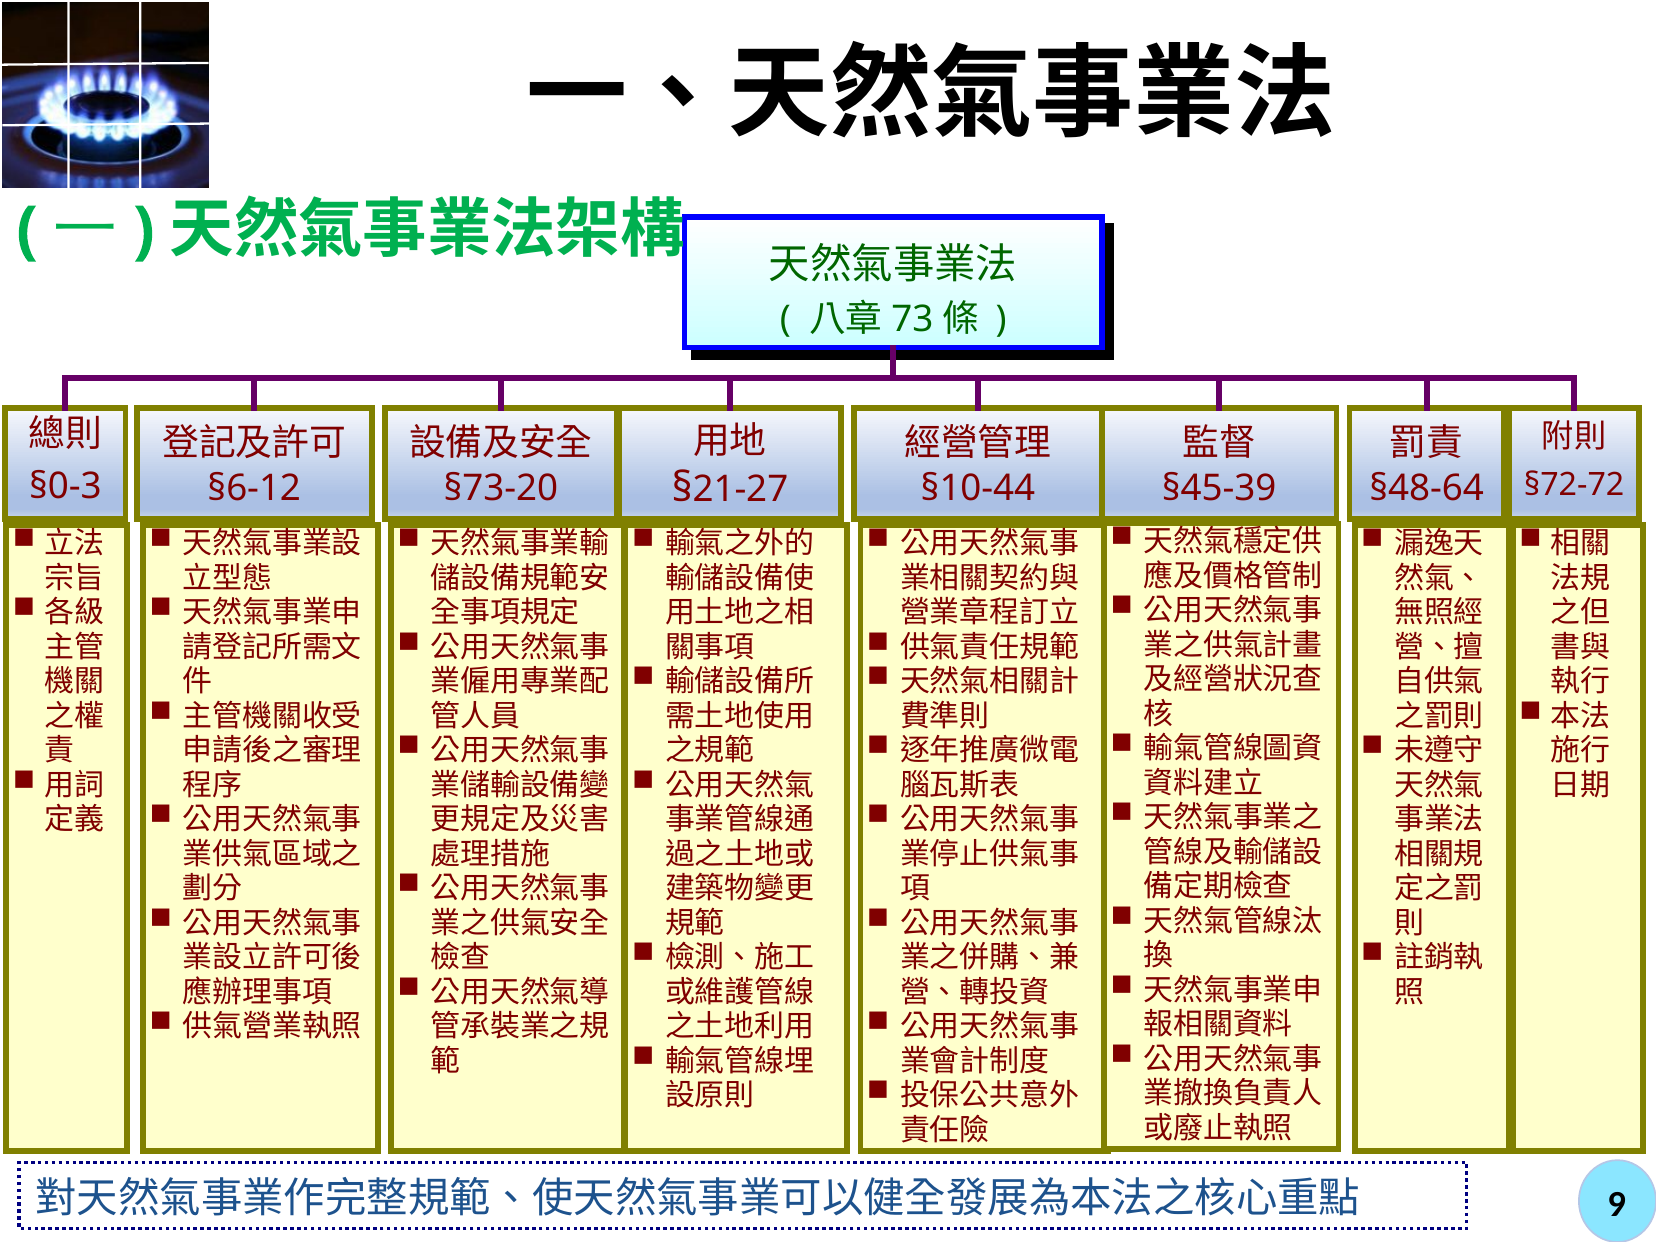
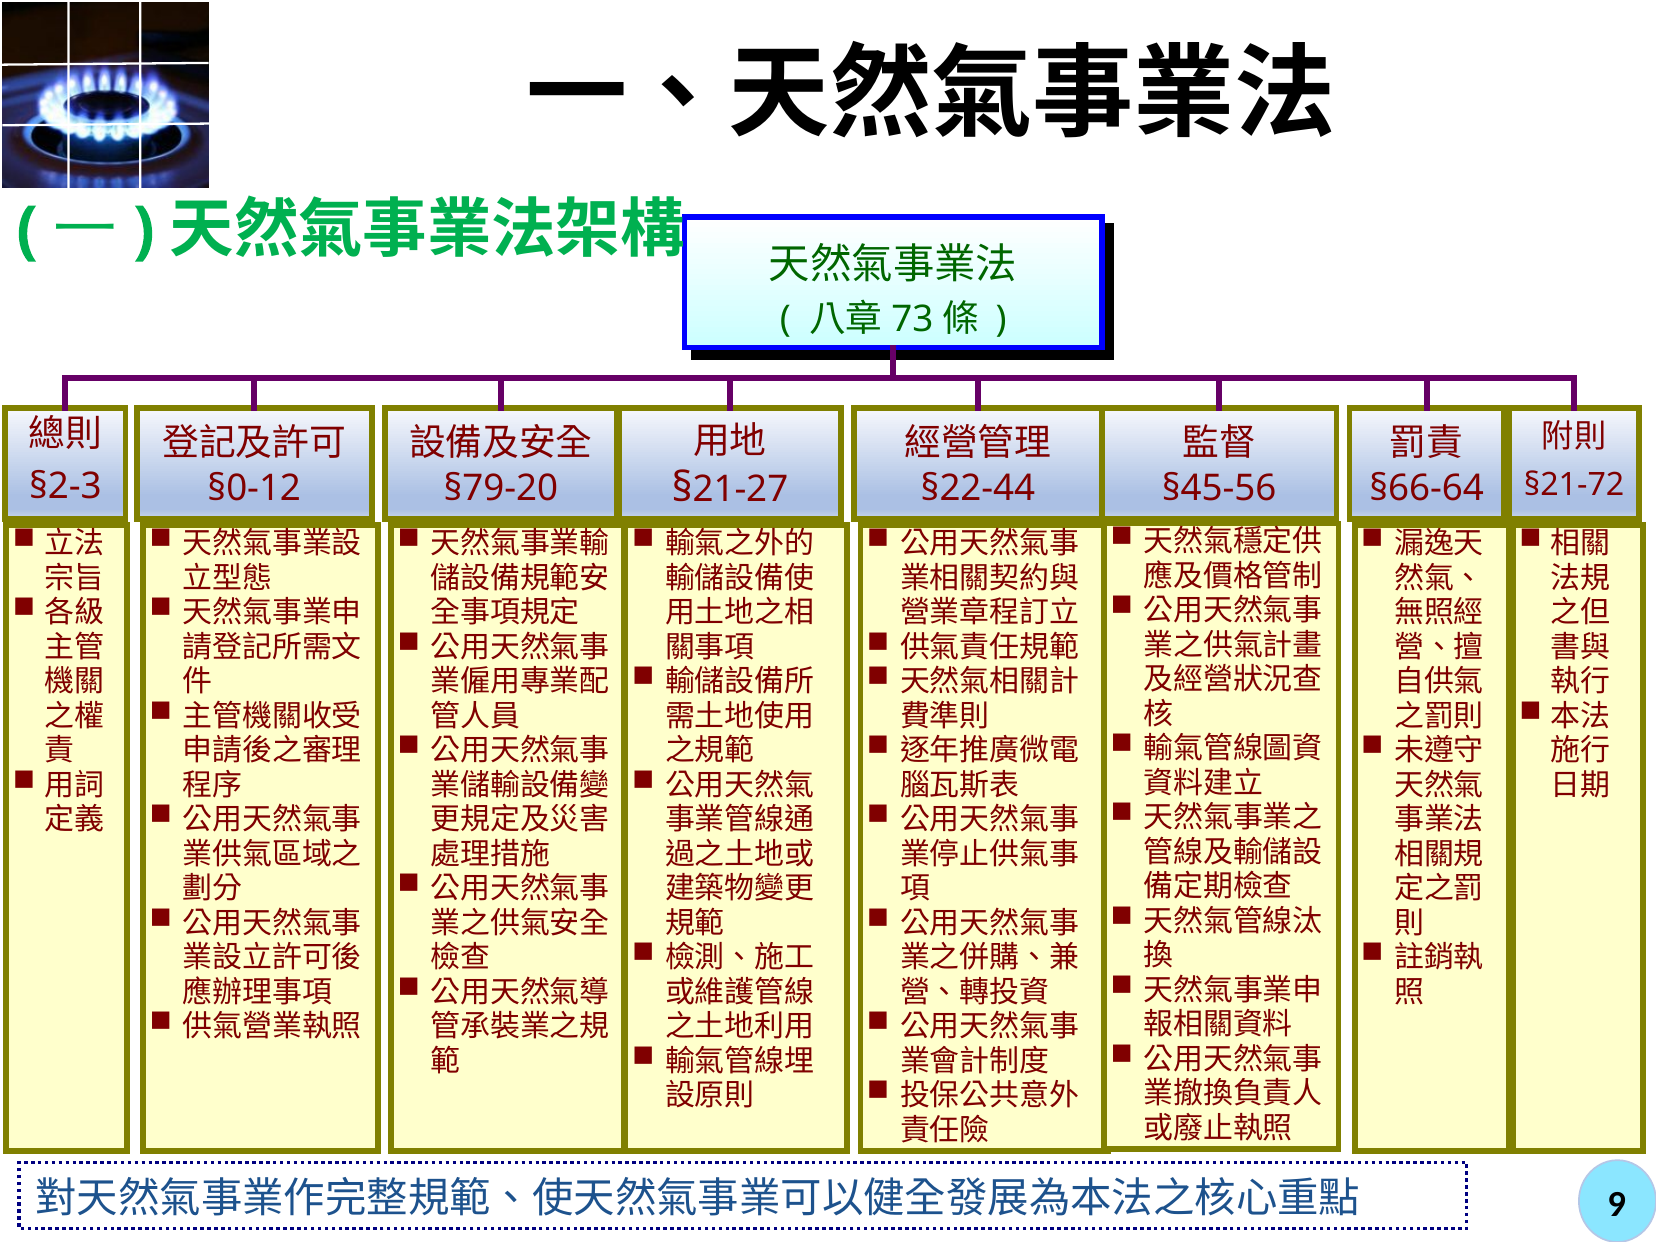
§72-72: §72-72 -> §21-72 (1574, 485)
§0-3: §0-3 -> §2-3 (65, 486)
§6-12: §6-12 -> §0-12 (254, 488)
§73-20: §73-20 -> §79-20 (501, 488)
§10-44: §10-44 -> §22-44 (978, 488)
§45-39: §45-39 -> §45-56 (1219, 488)
§48-64: §48-64 -> §66-64 (1427, 488)
